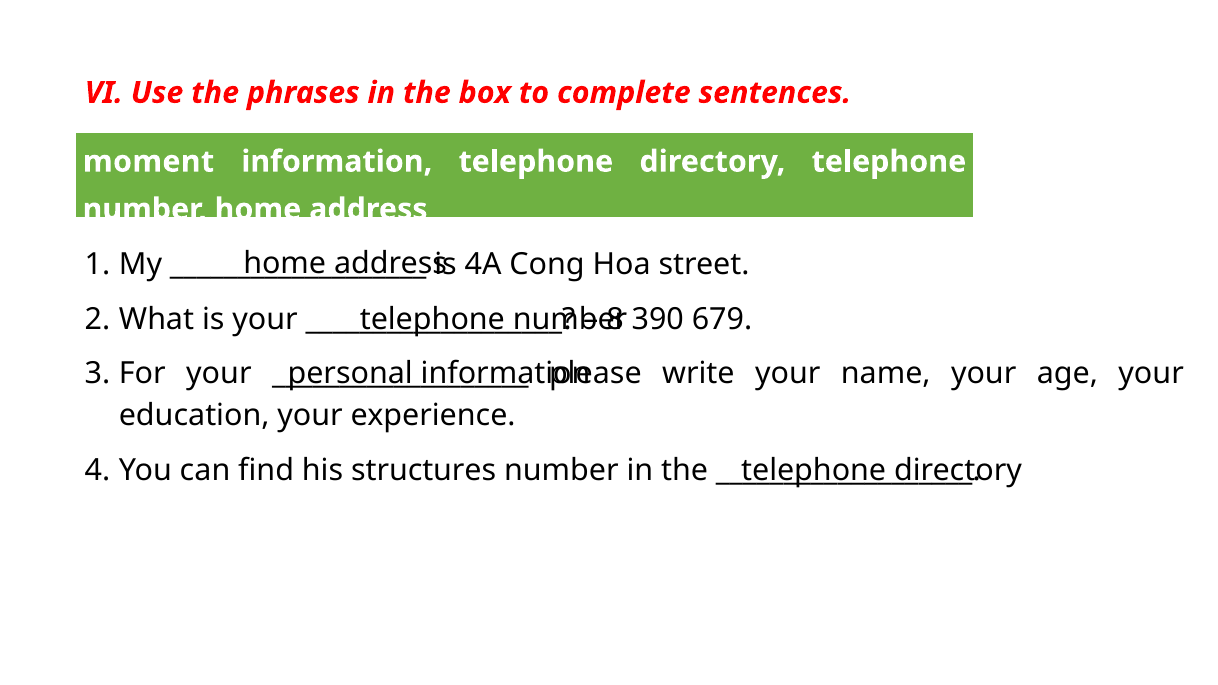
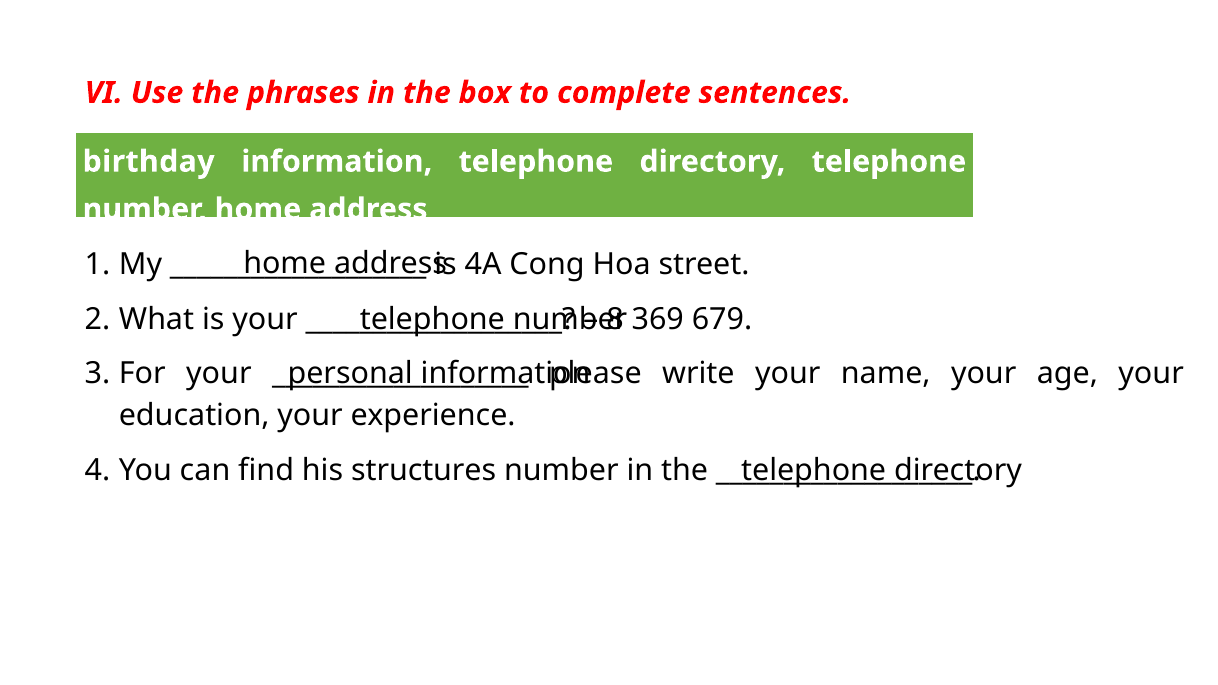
moment: moment -> birthday (149, 162)
390: 390 -> 369 (658, 319)
